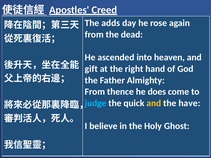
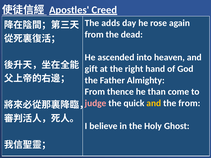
does: does -> than (157, 92)
judge colour: light blue -> pink (96, 103)
the have: have -> from (189, 103)
